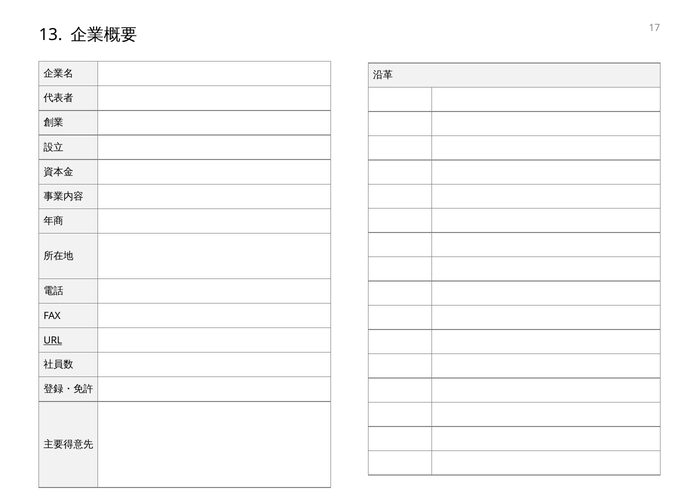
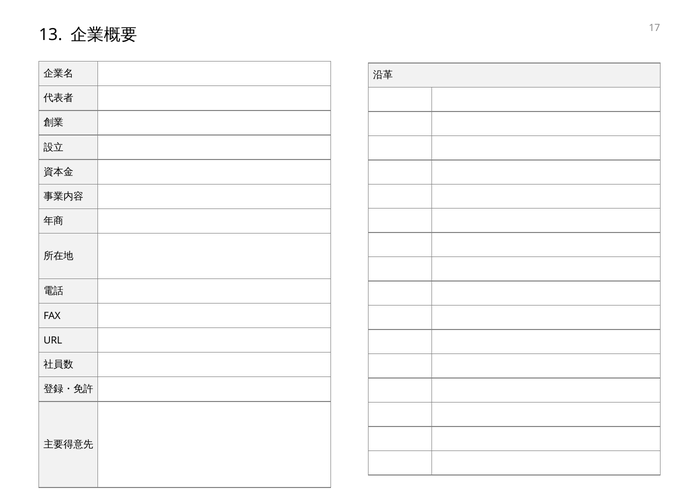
URL underline: present -> none (53, 341)
